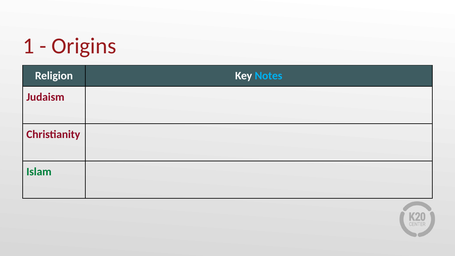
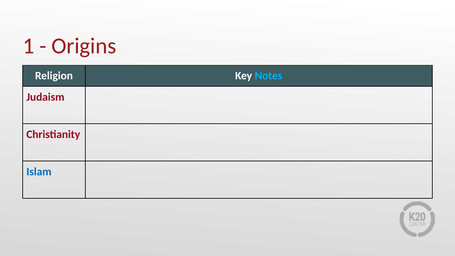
Islam colour: green -> blue (39, 172)
